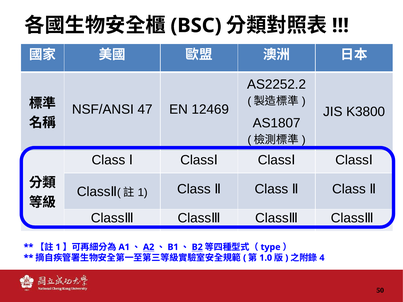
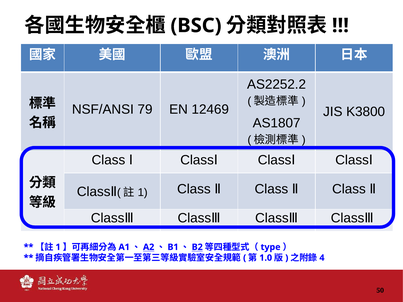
47: 47 -> 79 (145, 110)
